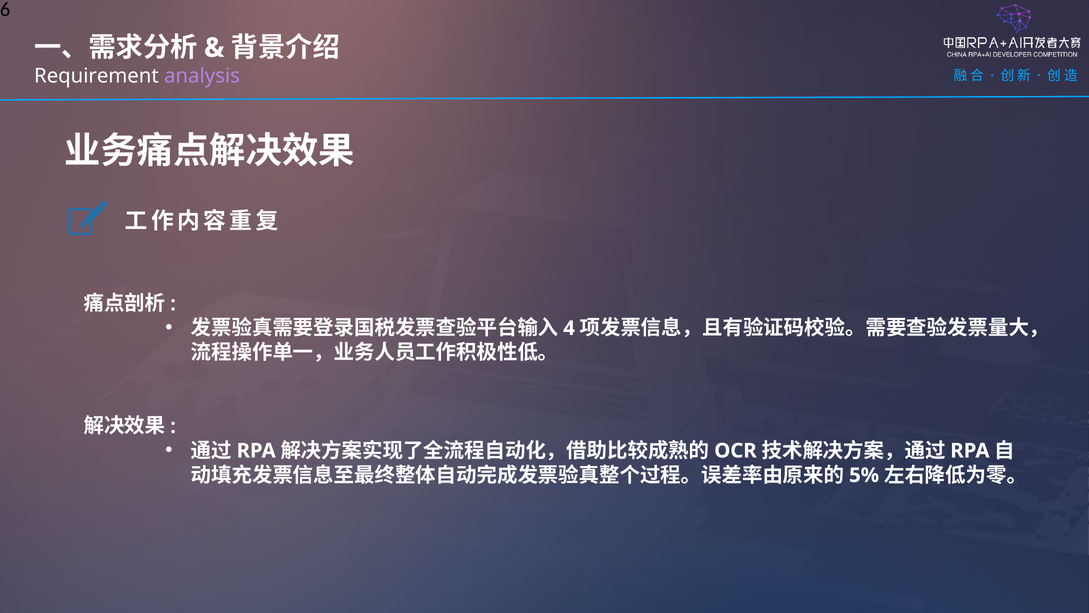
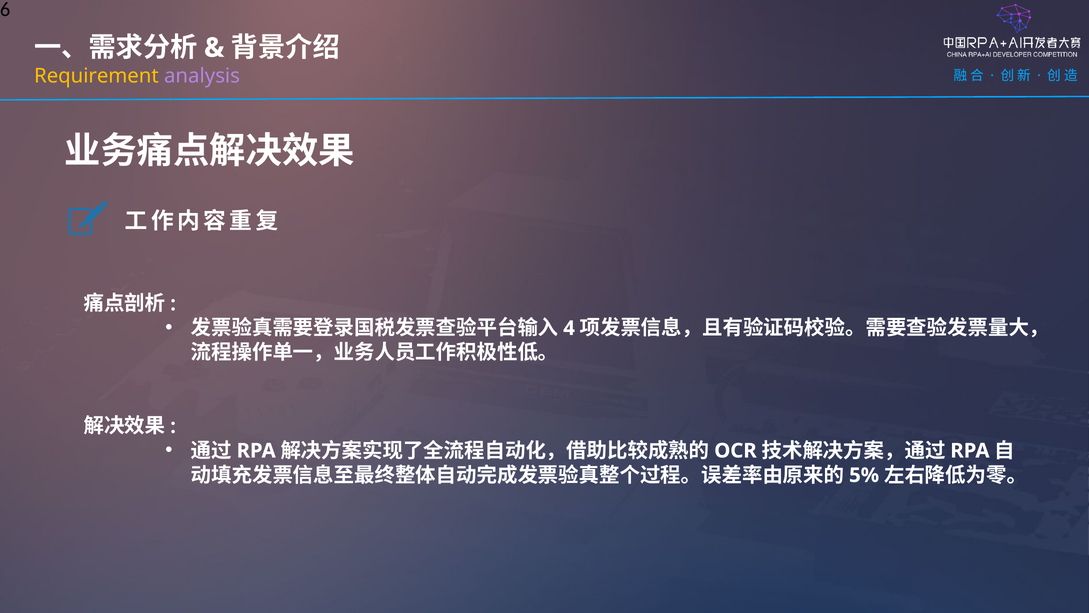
Requirement colour: white -> yellow (96, 76)
